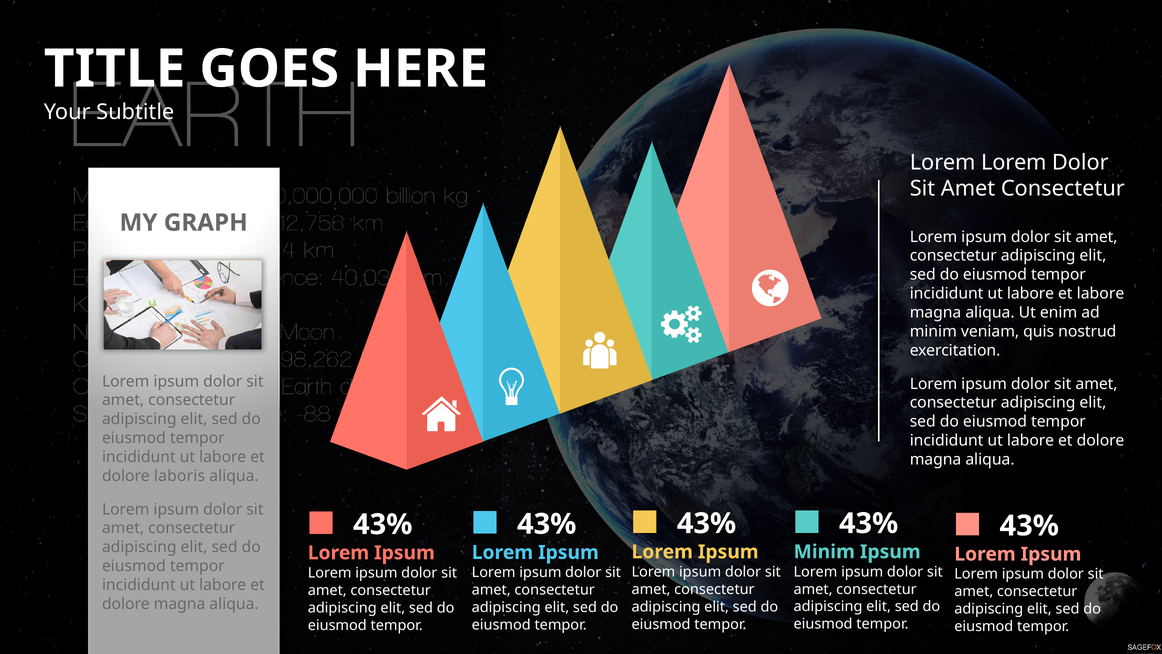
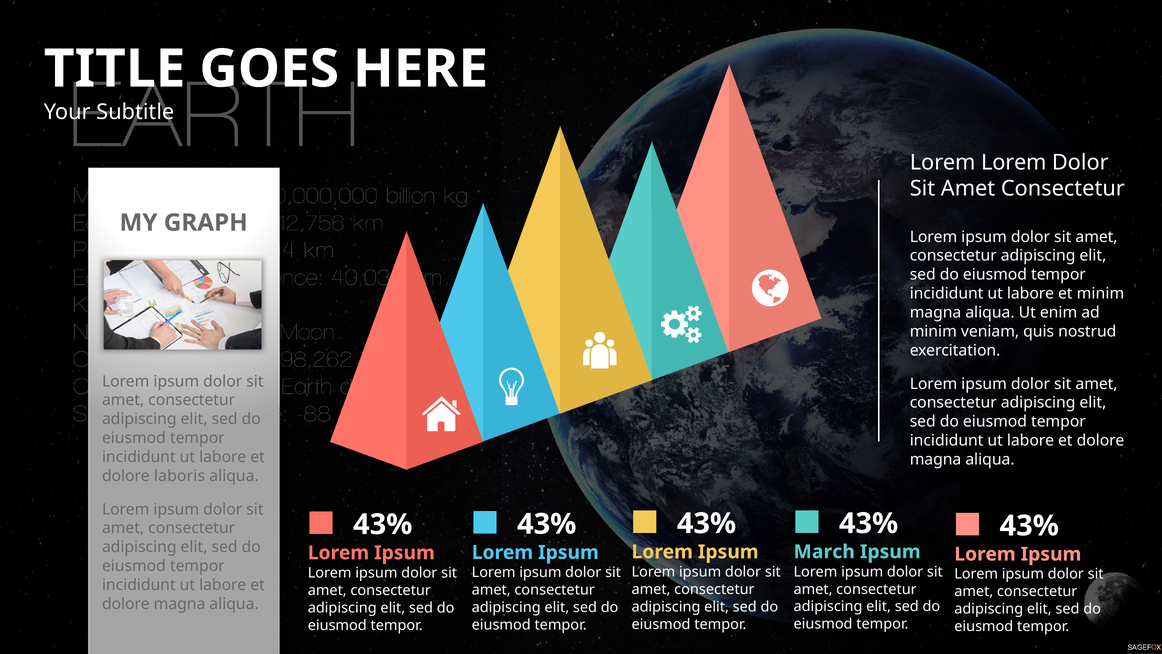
et labore: labore -> minim (1100, 293)
Minim: Minim -> March (824, 552)
